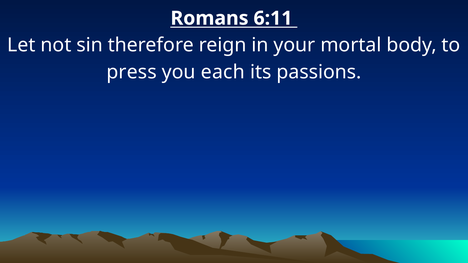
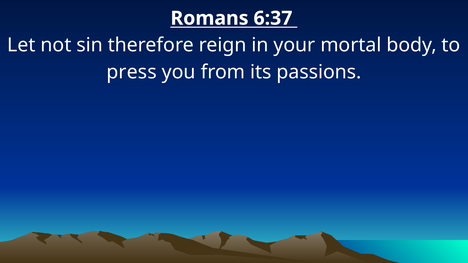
6:11: 6:11 -> 6:37 (273, 18)
each: each -> from (223, 72)
